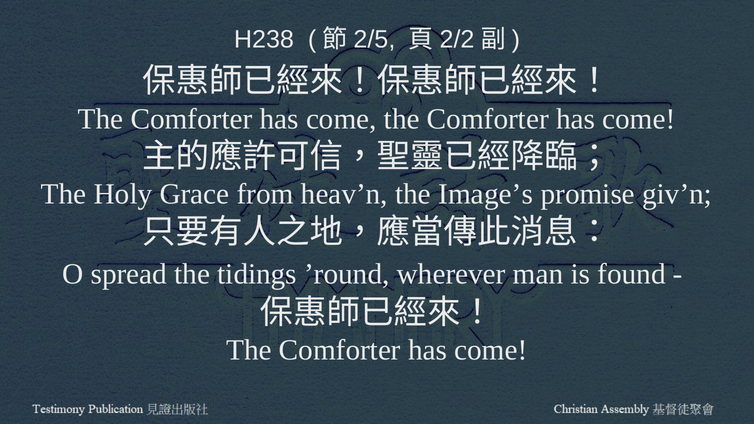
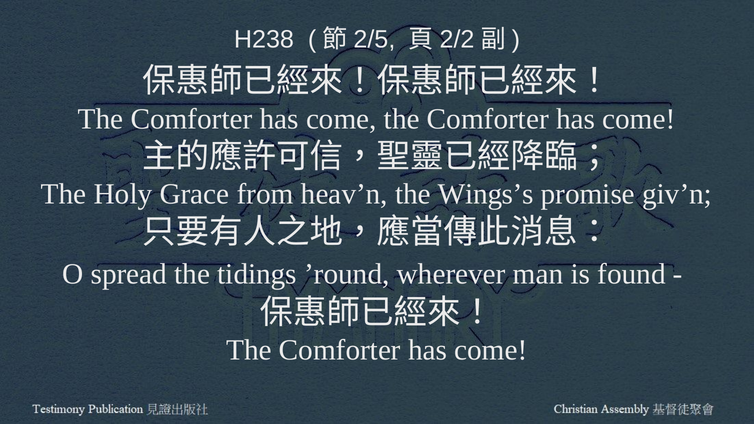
Image’s: Image’s -> Wings’s (486, 194)
